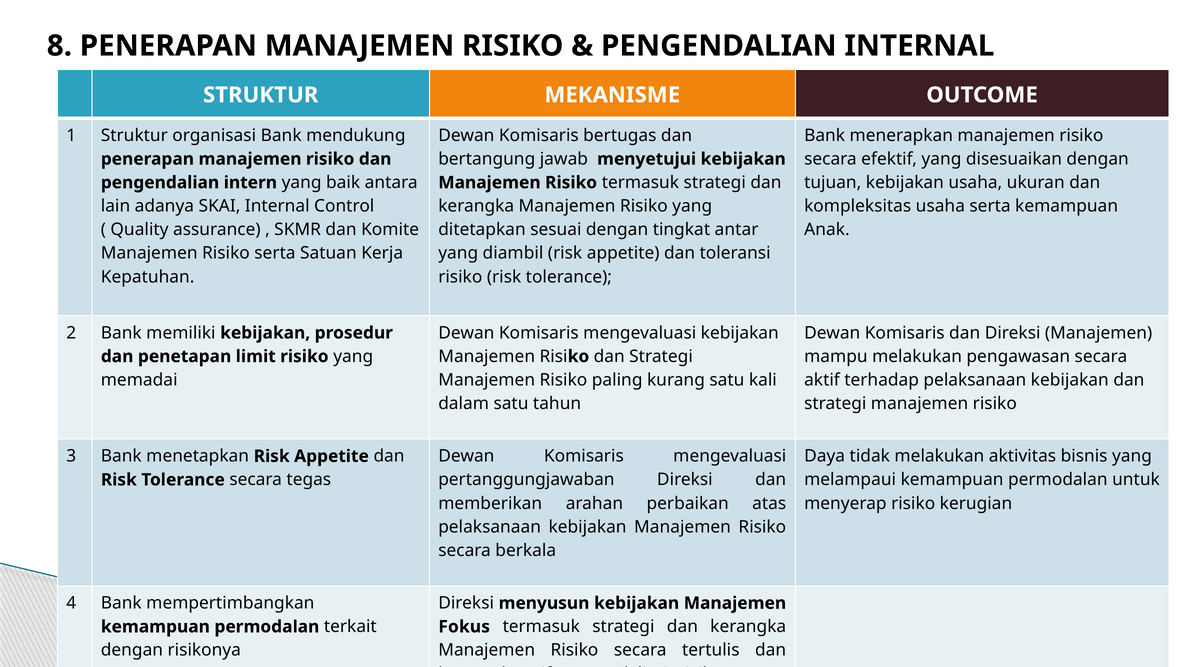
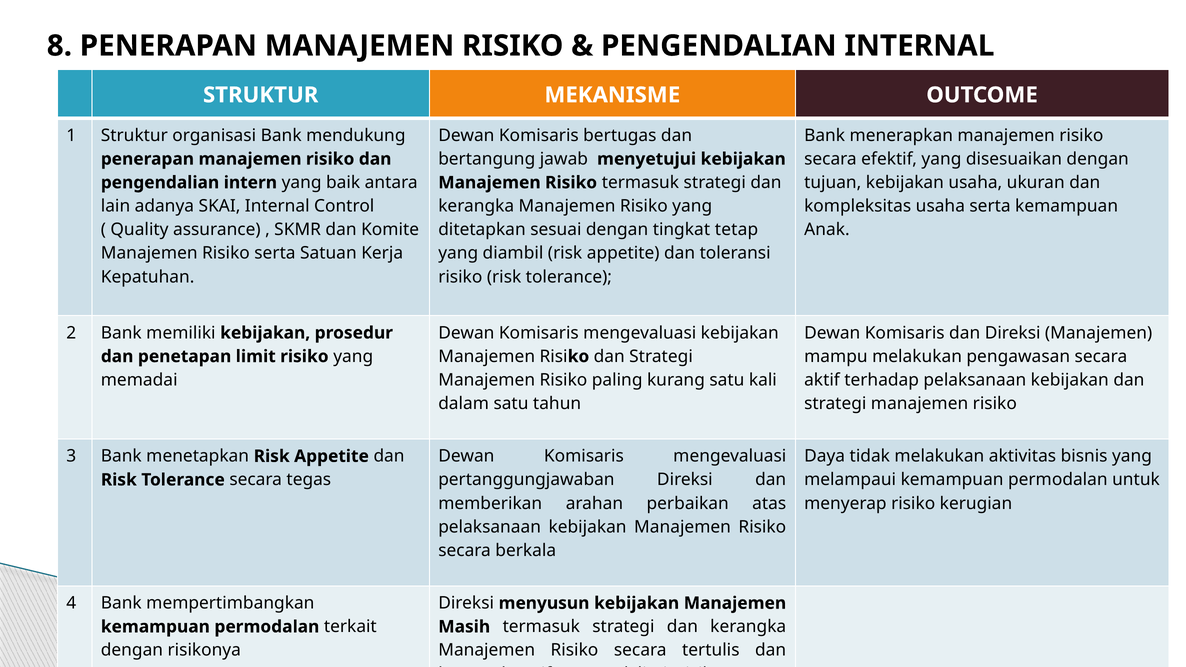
antar: antar -> tetap (737, 230)
Fokus: Fokus -> Masih (464, 627)
